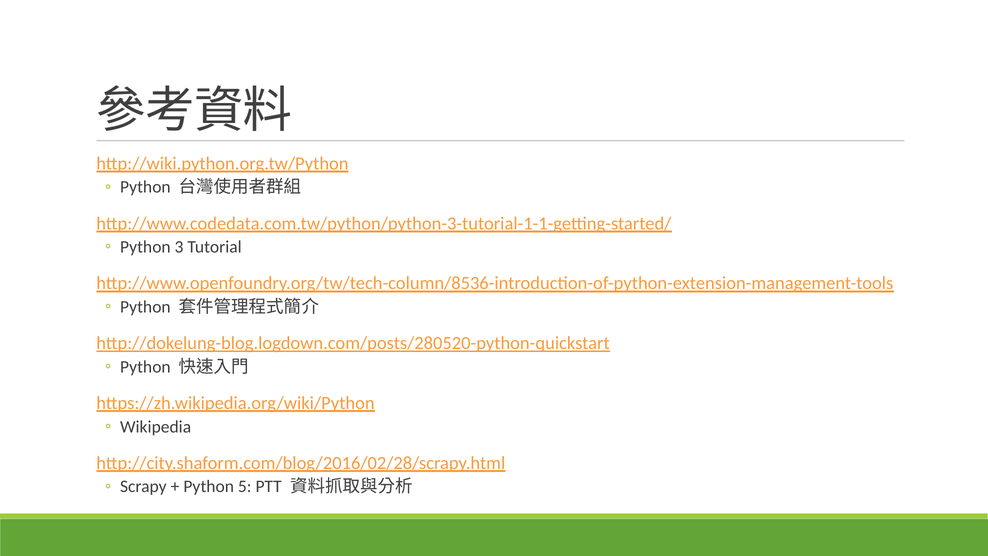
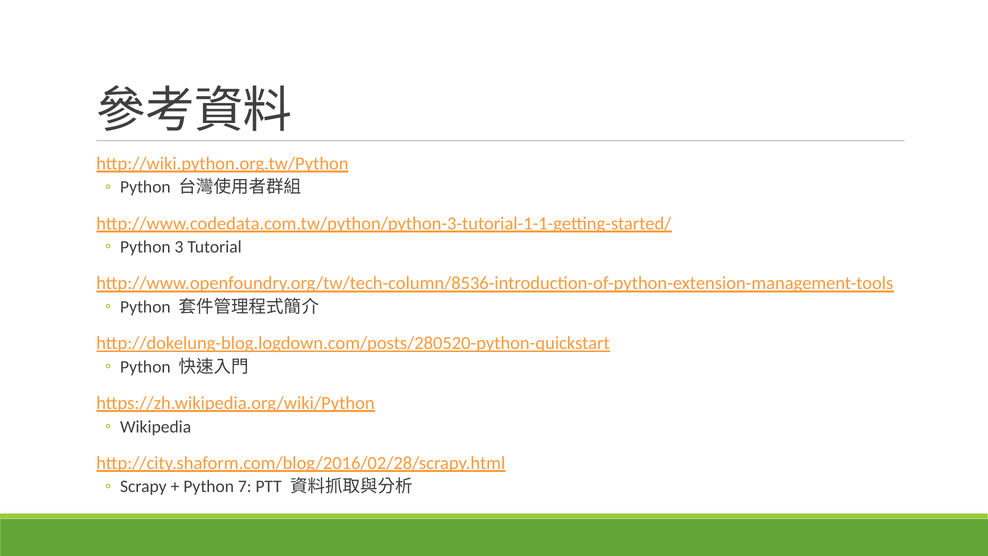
5: 5 -> 7 (245, 486)
